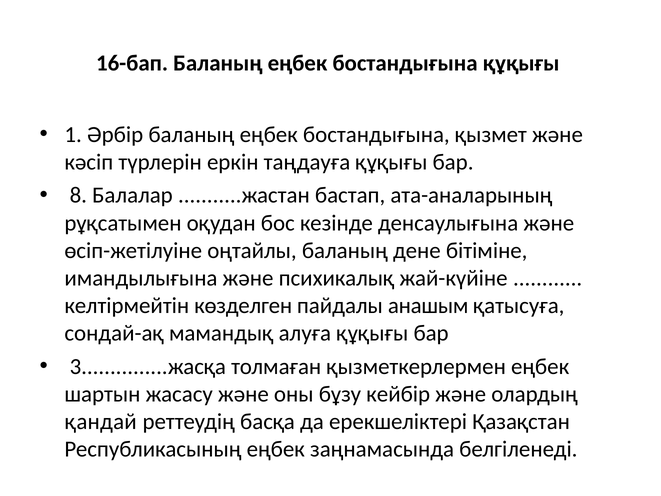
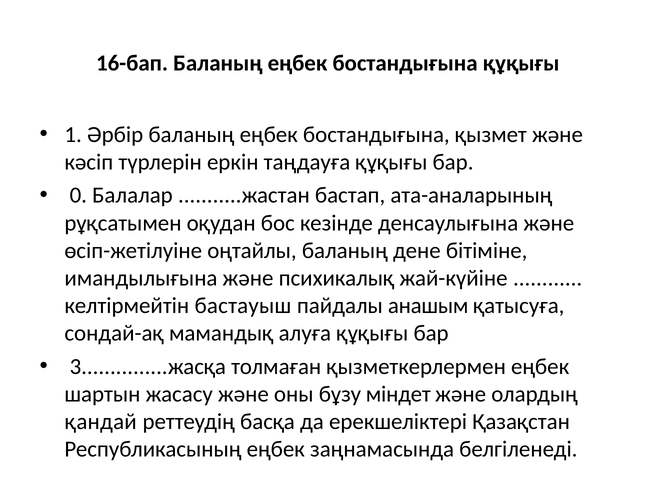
8: 8 -> 0 (78, 195)
көзделген: көзделген -> бастауыш (243, 305)
кейбір: кейбір -> міндет (398, 394)
